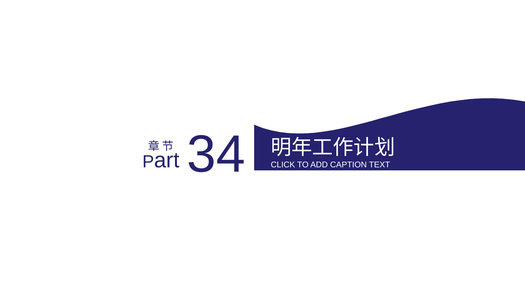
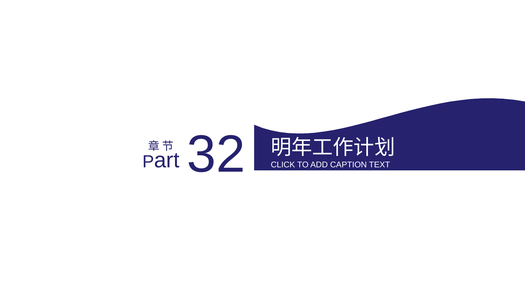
34: 34 -> 32 (216, 155)
